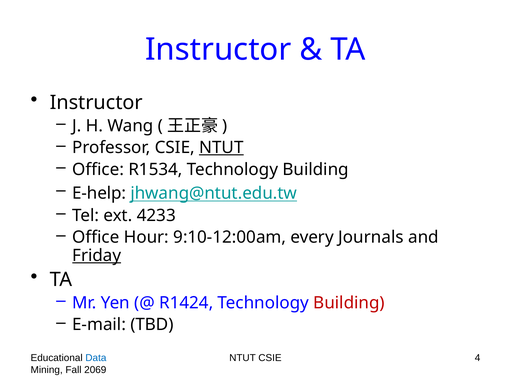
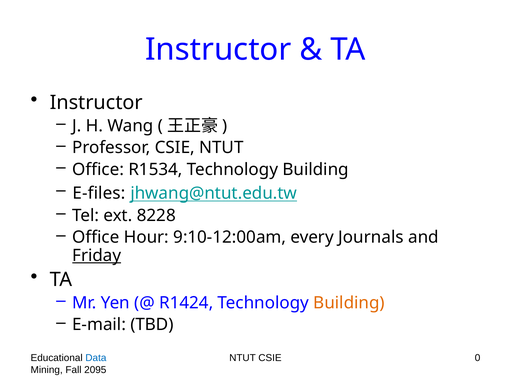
NTUT underline: present -> none (221, 148)
E-help: E-help -> E-files (99, 193)
4233: 4233 -> 8228 (156, 216)
Building colour: red -> orange (349, 303)
4: 4 -> 0 (478, 358)
2069: 2069 -> 2095 (95, 370)
